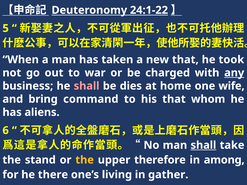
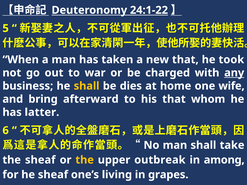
shall colour: pink -> yellow (87, 86)
command: command -> afterward (91, 99)
aliens: aliens -> latter (42, 112)
shall underline: present -> none (203, 145)
the stand: stand -> sheaf (40, 160)
therefore: therefore -> outbreak (160, 160)
he there: there -> sheaf (53, 175)
gather: gather -> grapes (168, 175)
